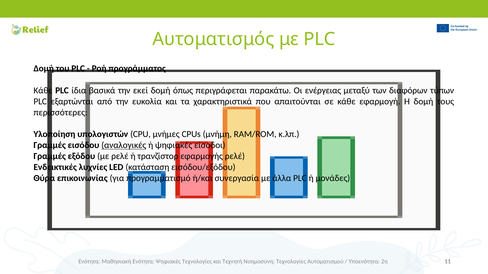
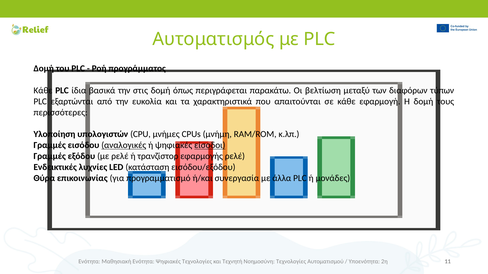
εκεί: εκεί -> στις (141, 91)
ενέργειας: ενέργειας -> βελτίωση (323, 91)
είσοδοι underline: none -> present (210, 146)
